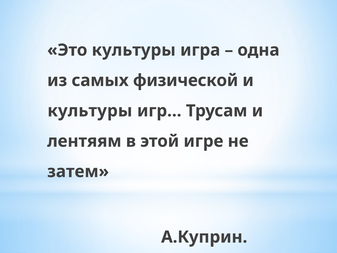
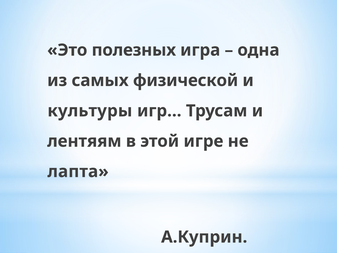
Это культуры: культуры -> полезных (134, 50)
затем: затем -> лапта (78, 171)
